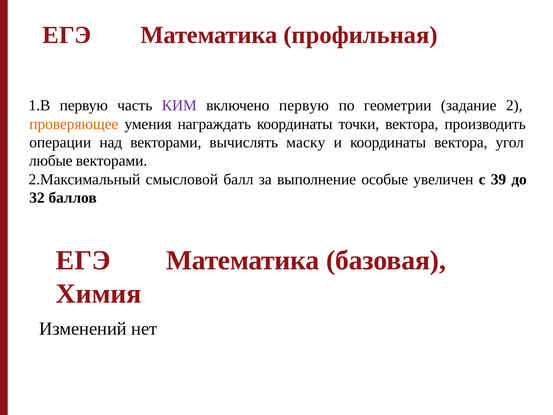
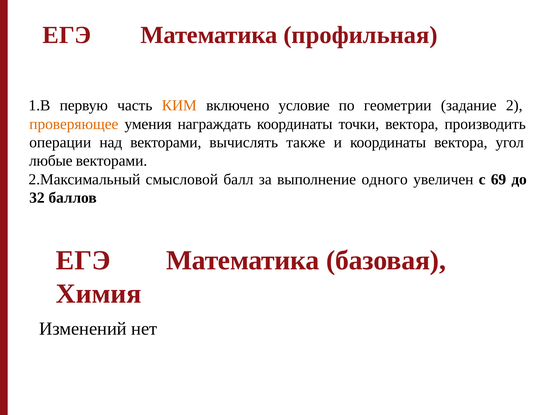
КИМ colour: purple -> orange (179, 105)
включено первую: первую -> условие (304, 105)
маску: маску -> также (306, 142)
особые: особые -> одного (385, 179)
39: 39 -> 69 (499, 179)
